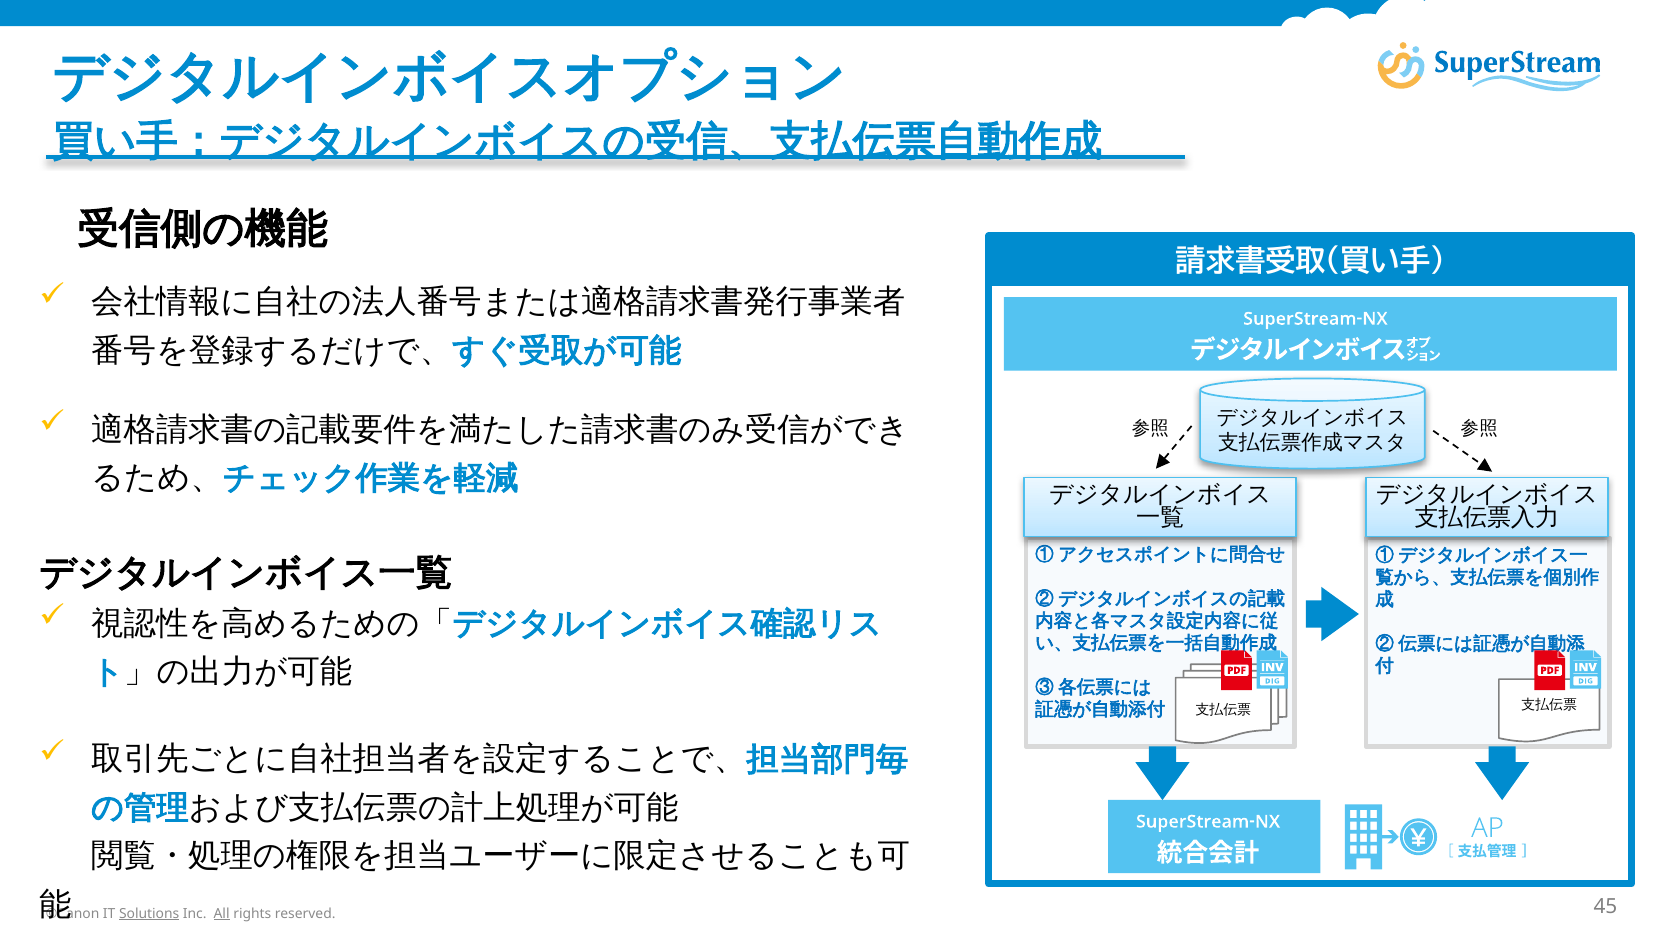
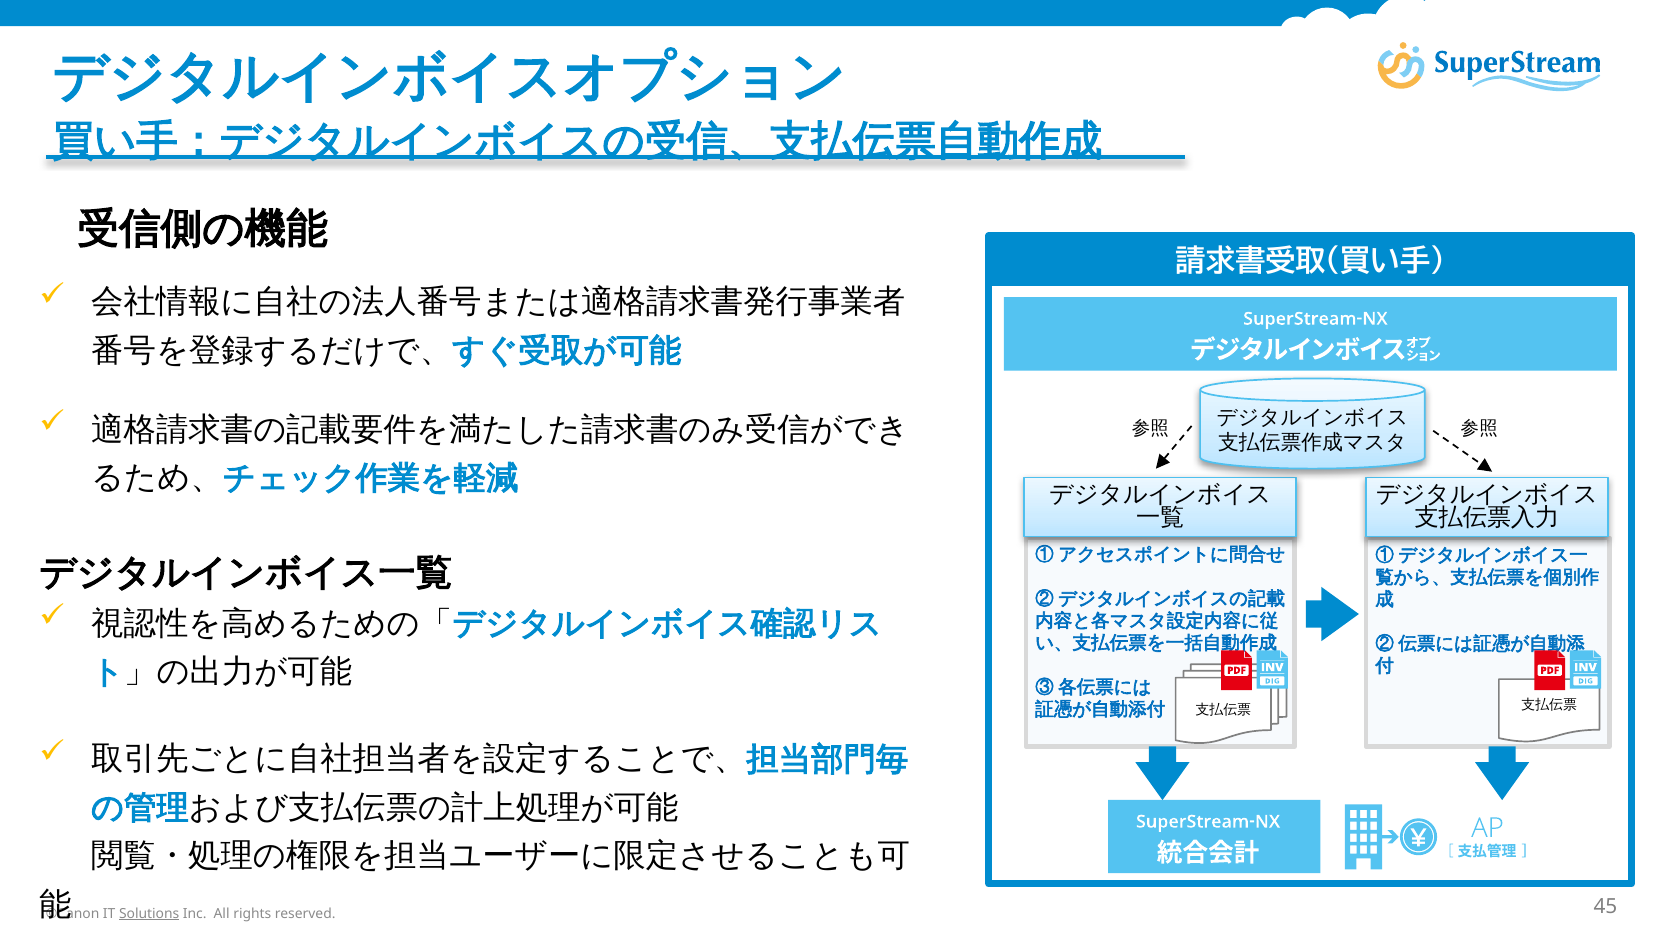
All underline: present -> none (222, 914)
